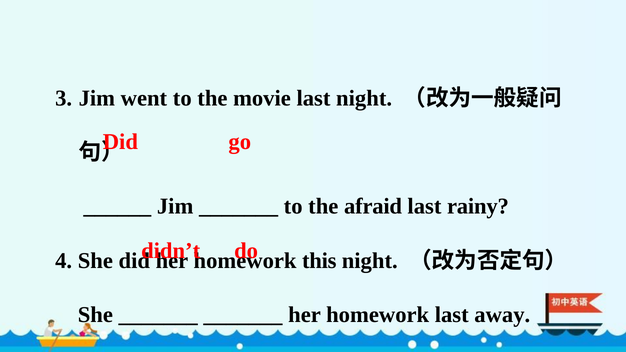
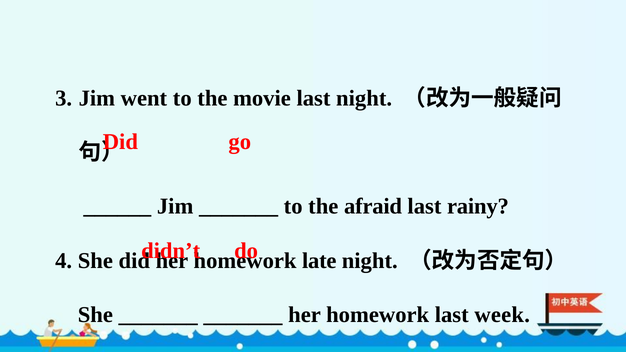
this: this -> late (319, 261)
away: away -> week (502, 315)
